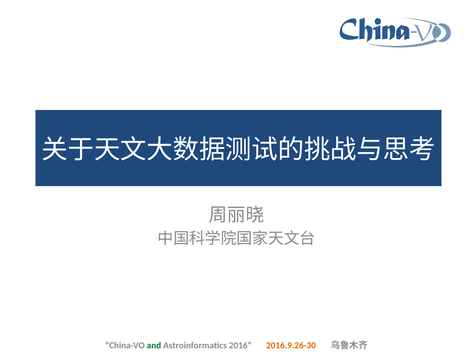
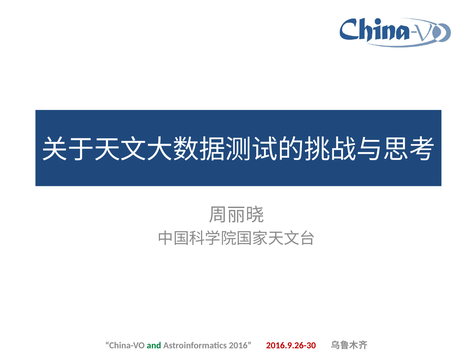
2016.9.26-30 colour: orange -> red (291, 346)
